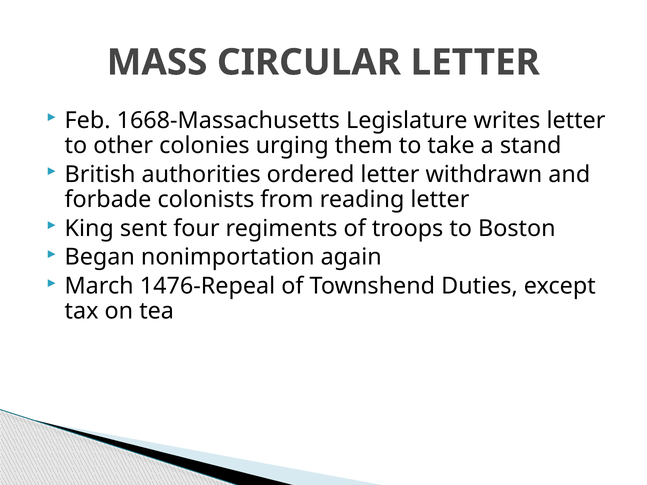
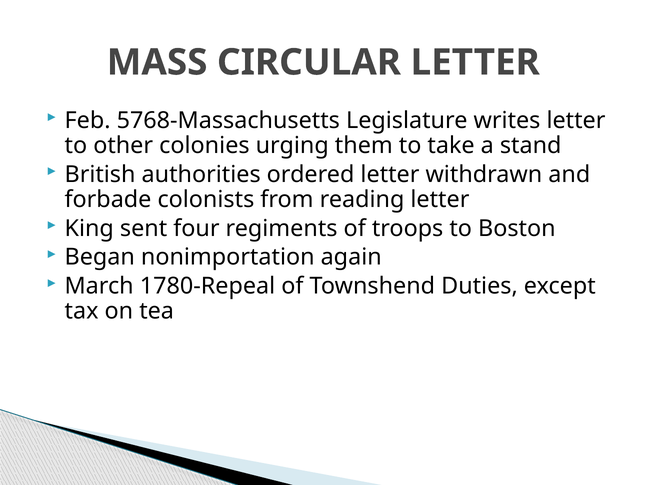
1668-Massachusetts: 1668-Massachusetts -> 5768-Massachusetts (228, 120)
1476-Repeal: 1476-Repeal -> 1780-Repeal (208, 286)
